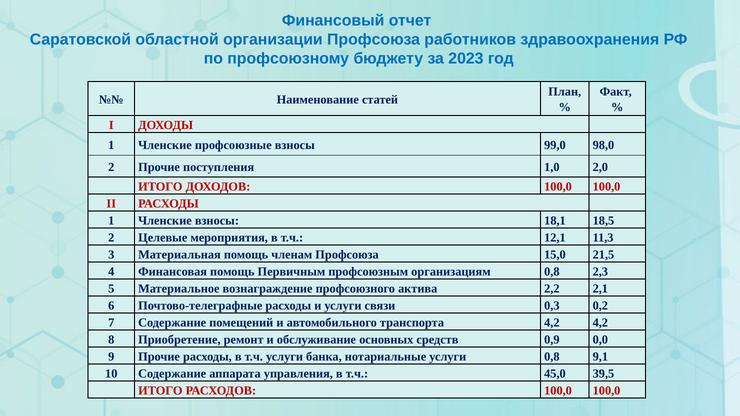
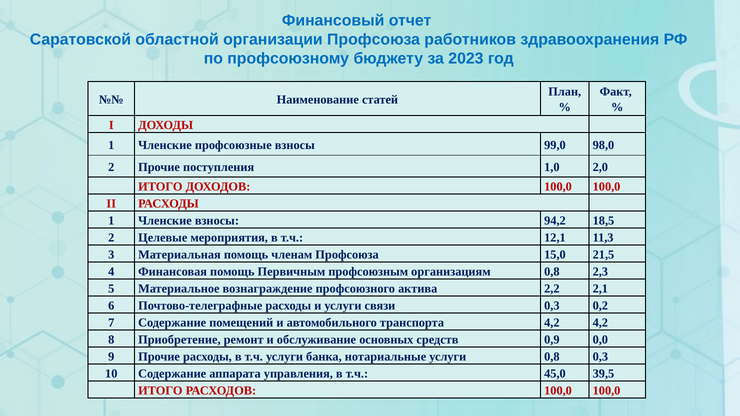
18,1: 18,1 -> 94,2 (555, 221)
0,8 9,1: 9,1 -> 0,3 (600, 357)
